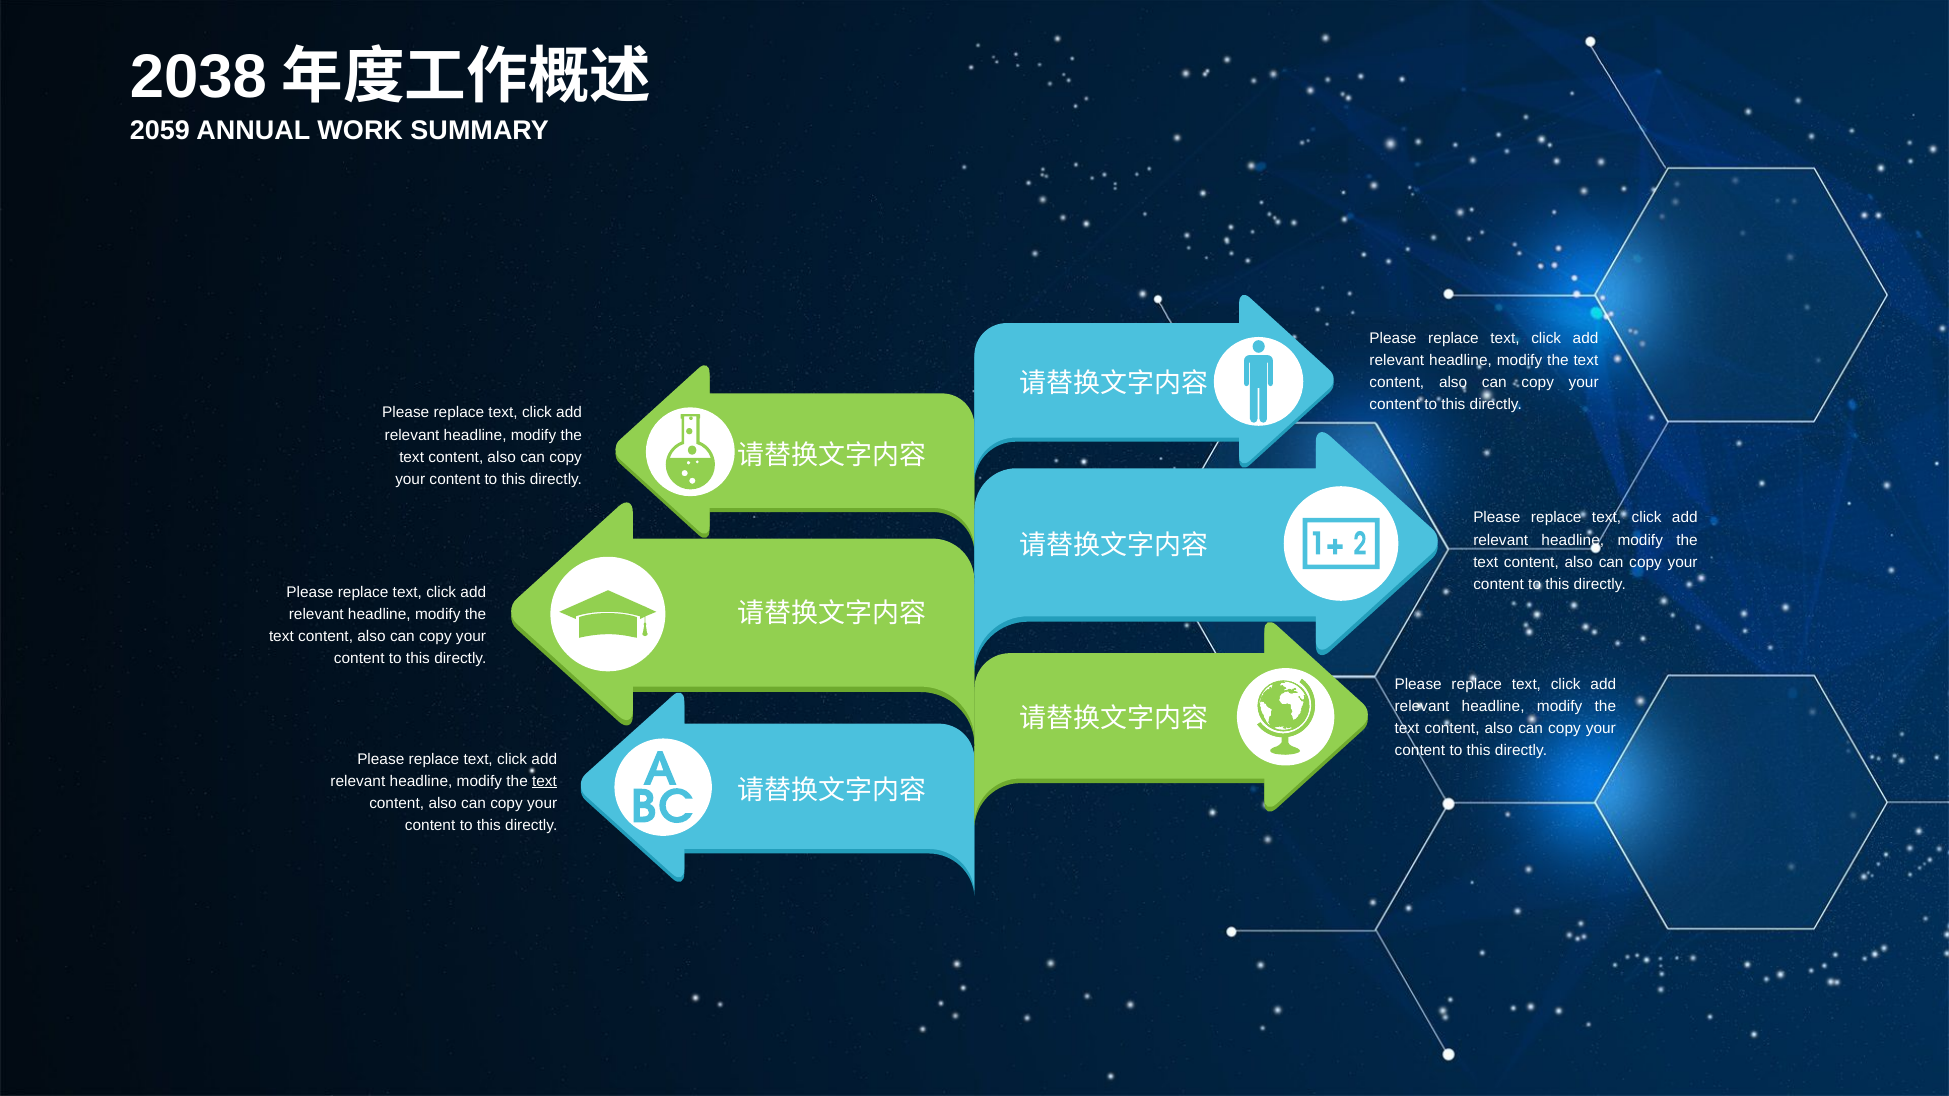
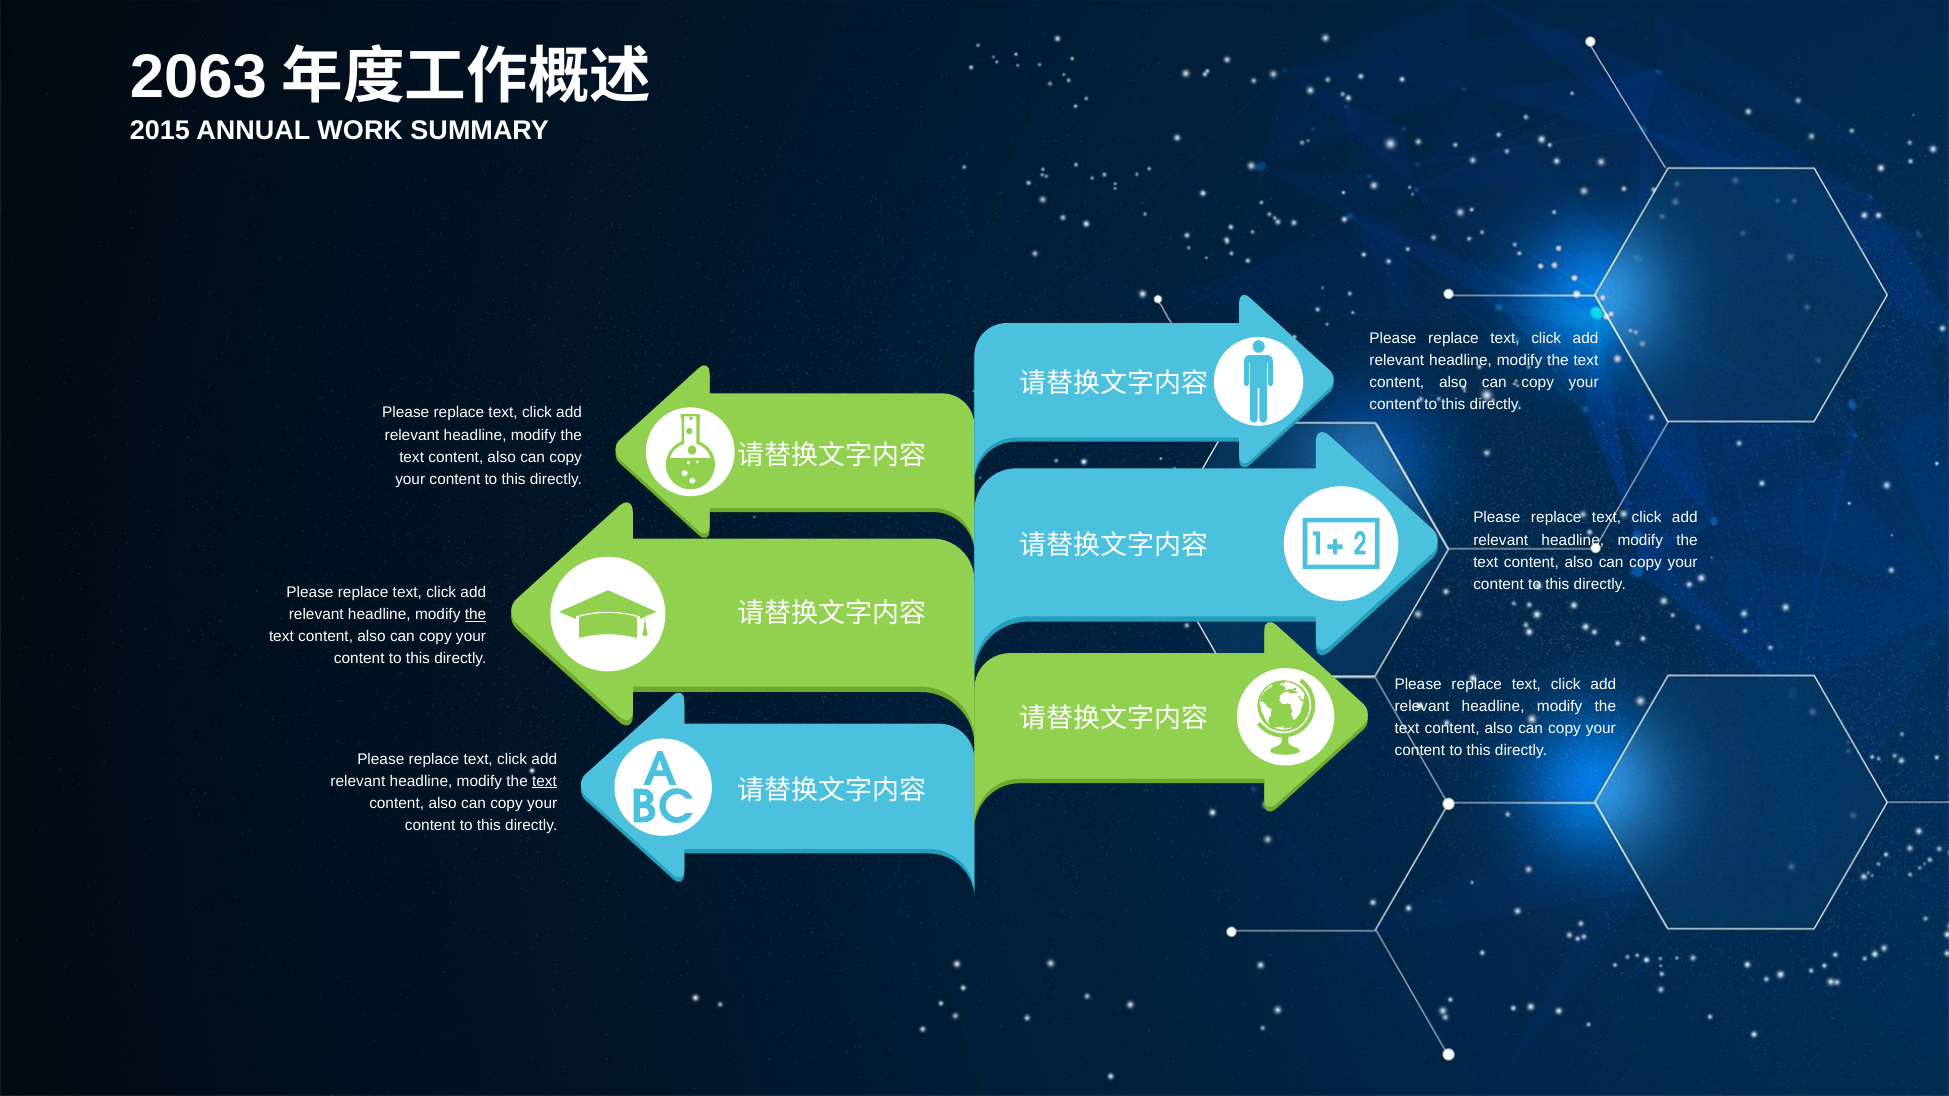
2038: 2038 -> 2063 (198, 77)
2059: 2059 -> 2015 (160, 131)
the underline: none -> present (476, 615)
